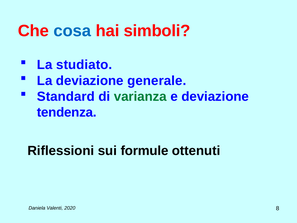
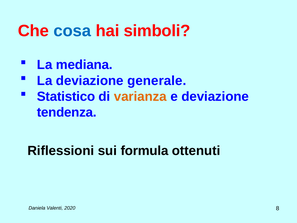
studiato: studiato -> mediana (84, 65)
Standard: Standard -> Statistico (66, 96)
varianza colour: green -> orange (140, 96)
formule: formule -> formula (144, 151)
